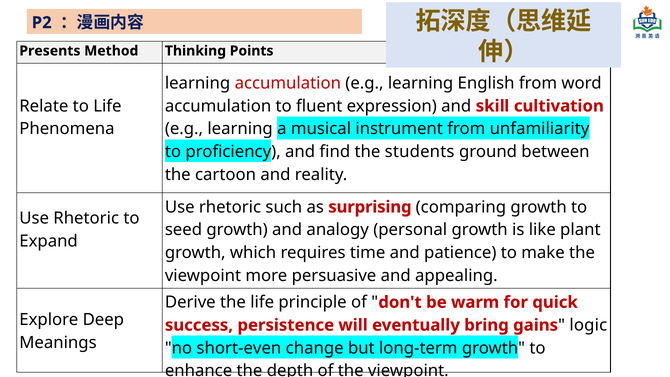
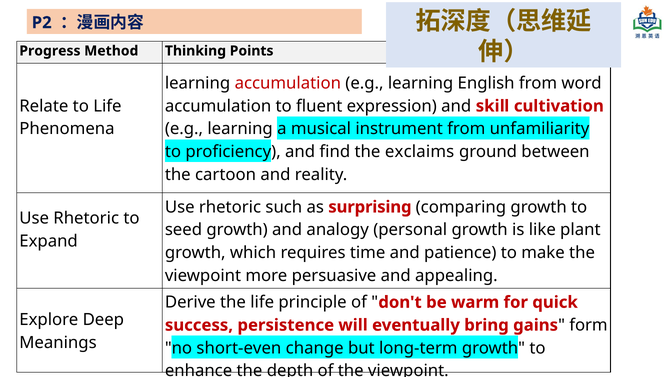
Presents: Presents -> Progress (50, 51)
students: students -> exclaims (420, 152)
logic: logic -> form (588, 325)
